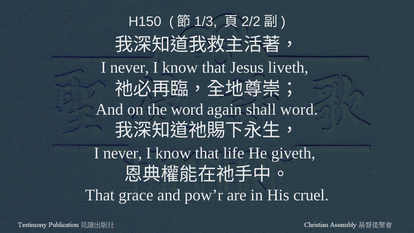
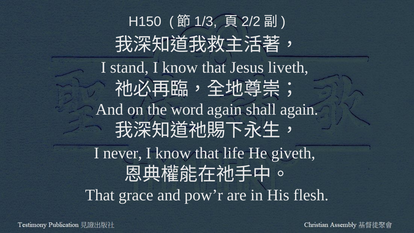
never: never -> stand (129, 68)
shall word: word -> again (299, 109)
cruel: cruel -> flesh (311, 195)
